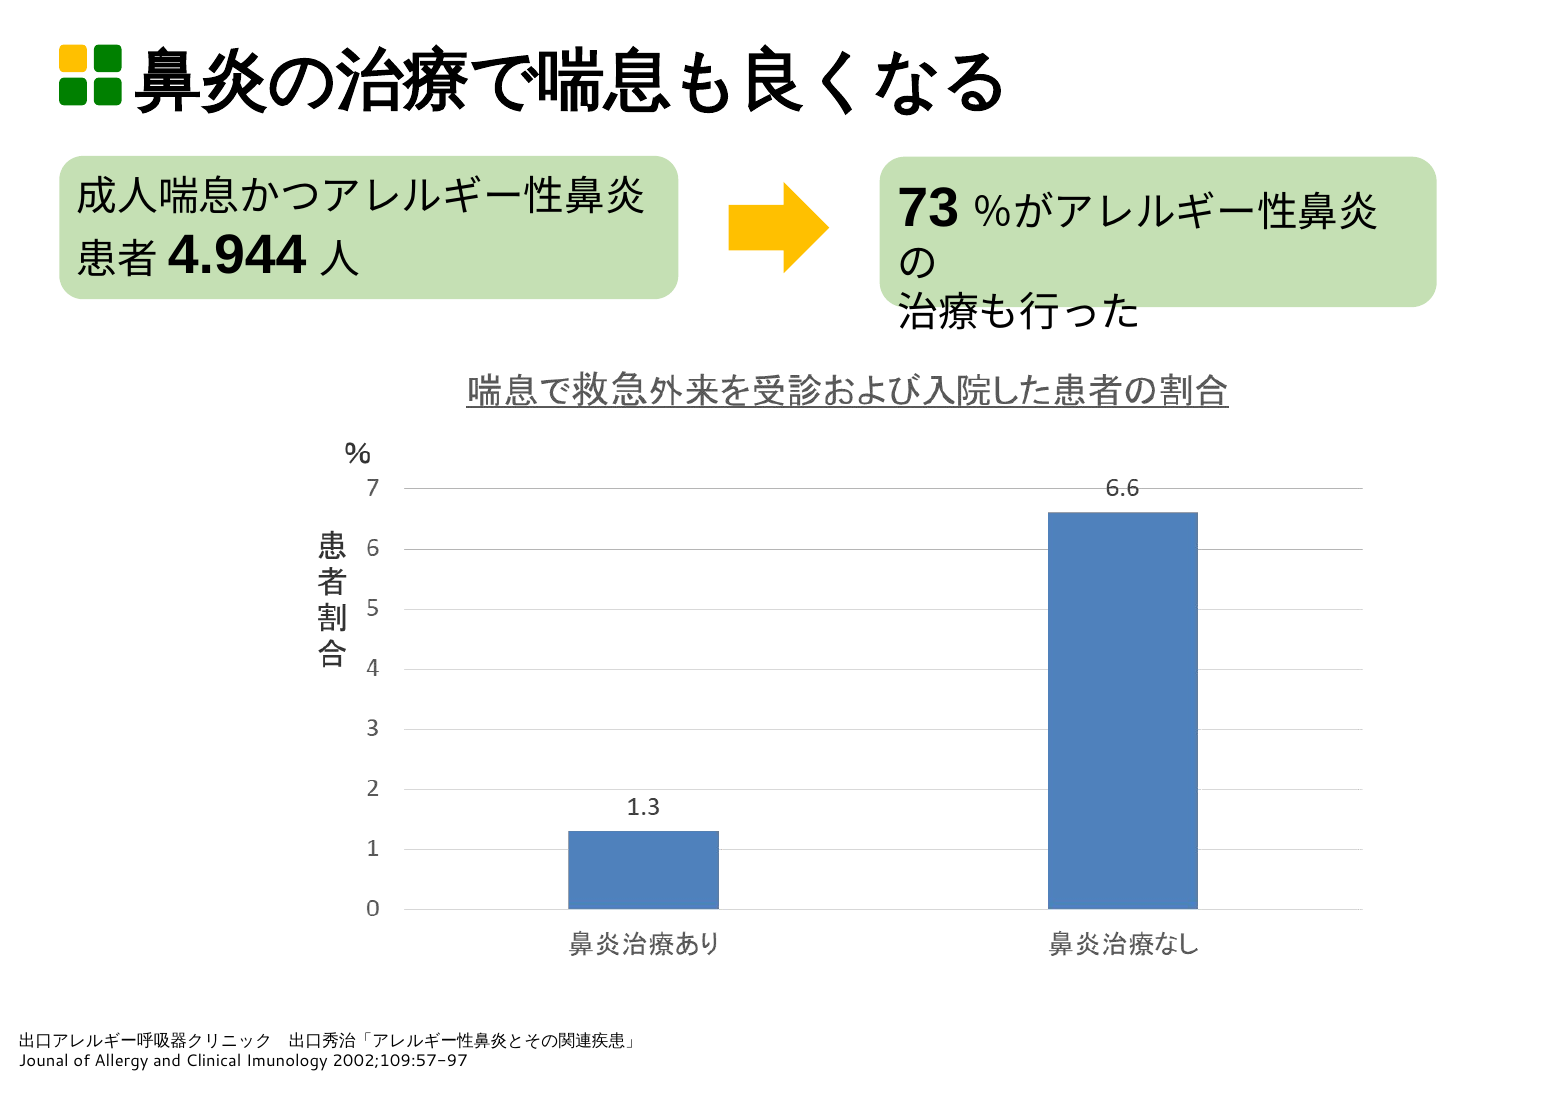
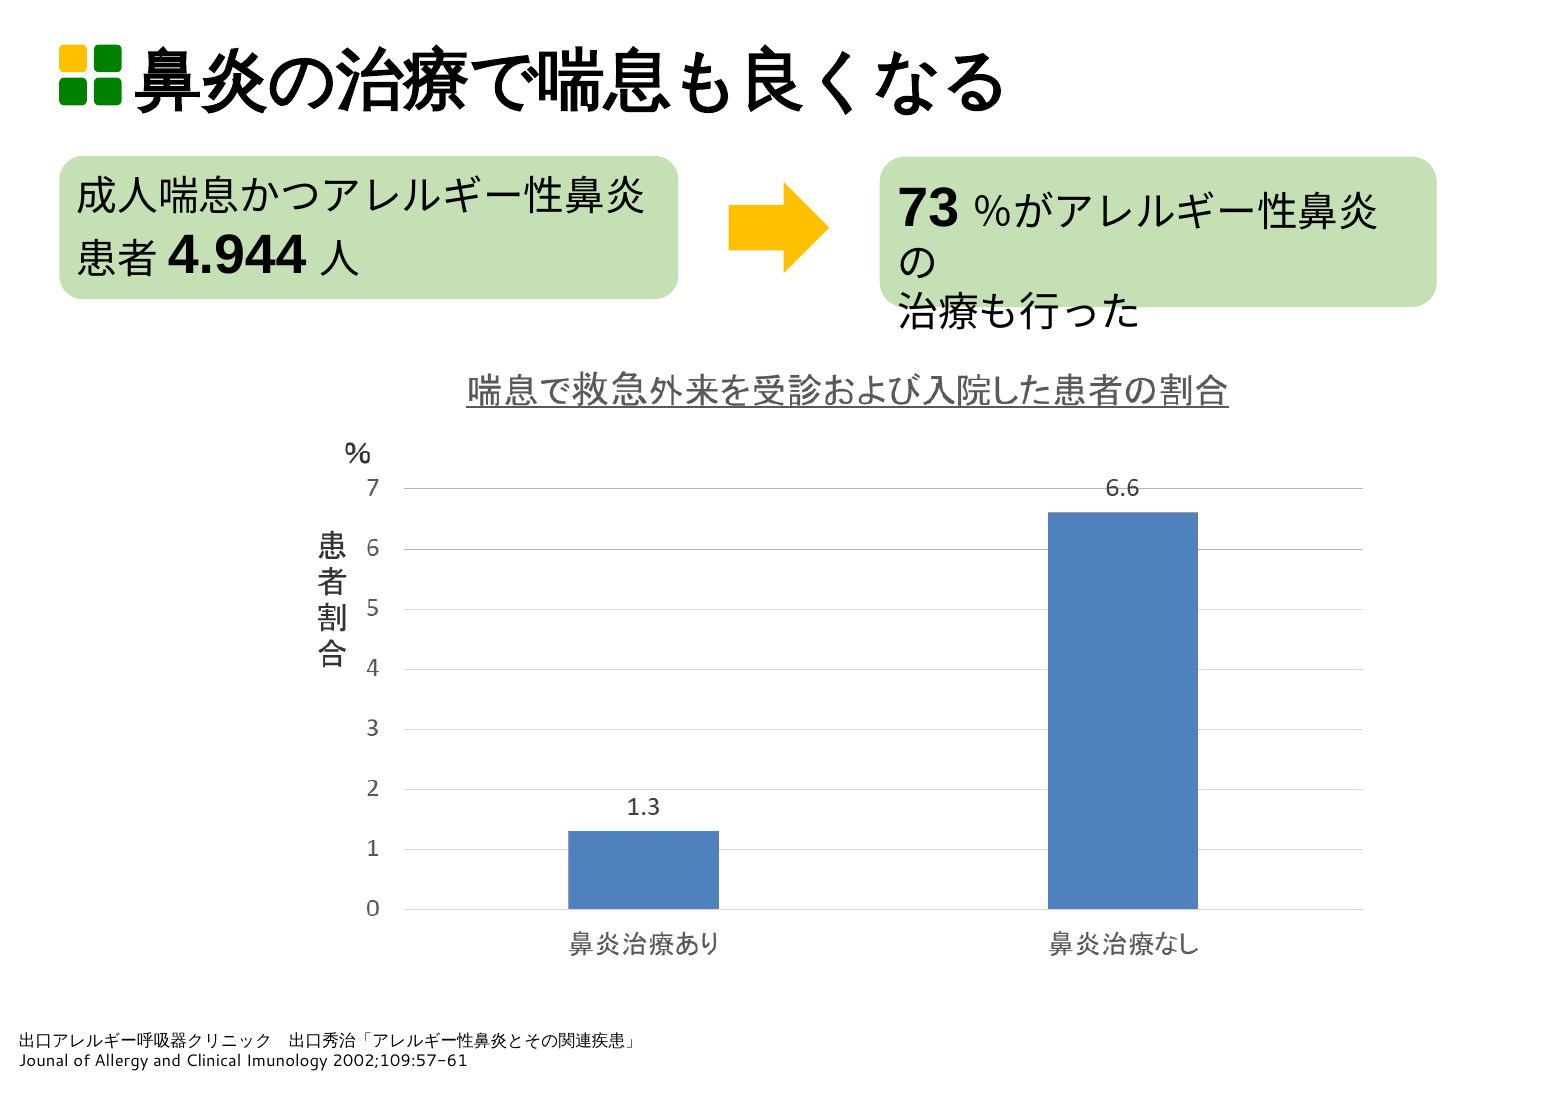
2002;109:57-97: 2002;109:57-97 -> 2002;109:57-61 (400, 1061)
